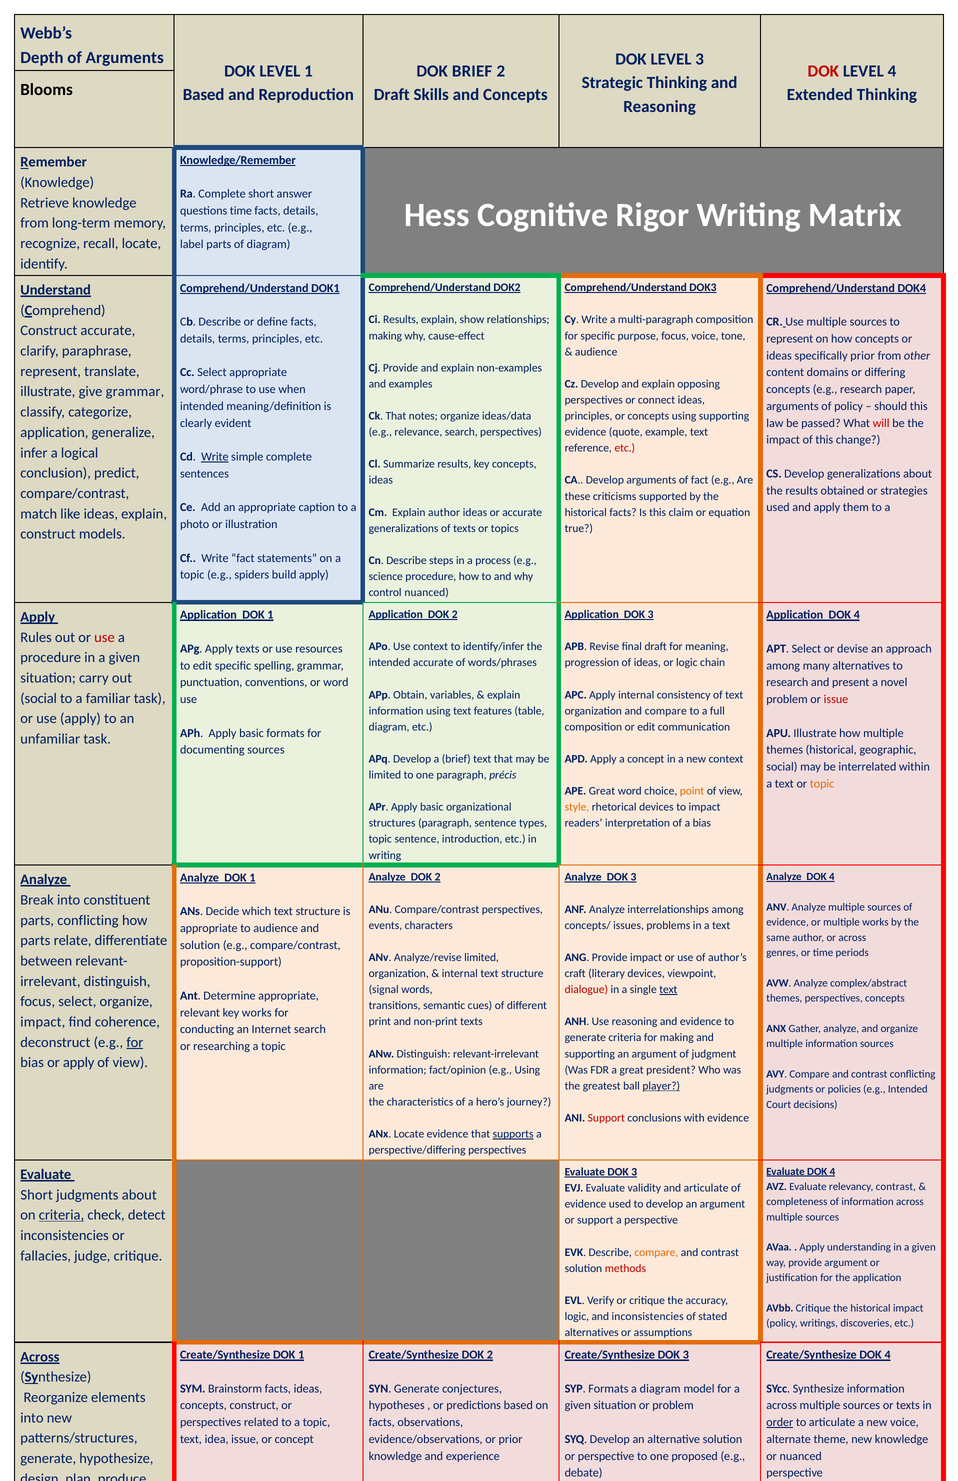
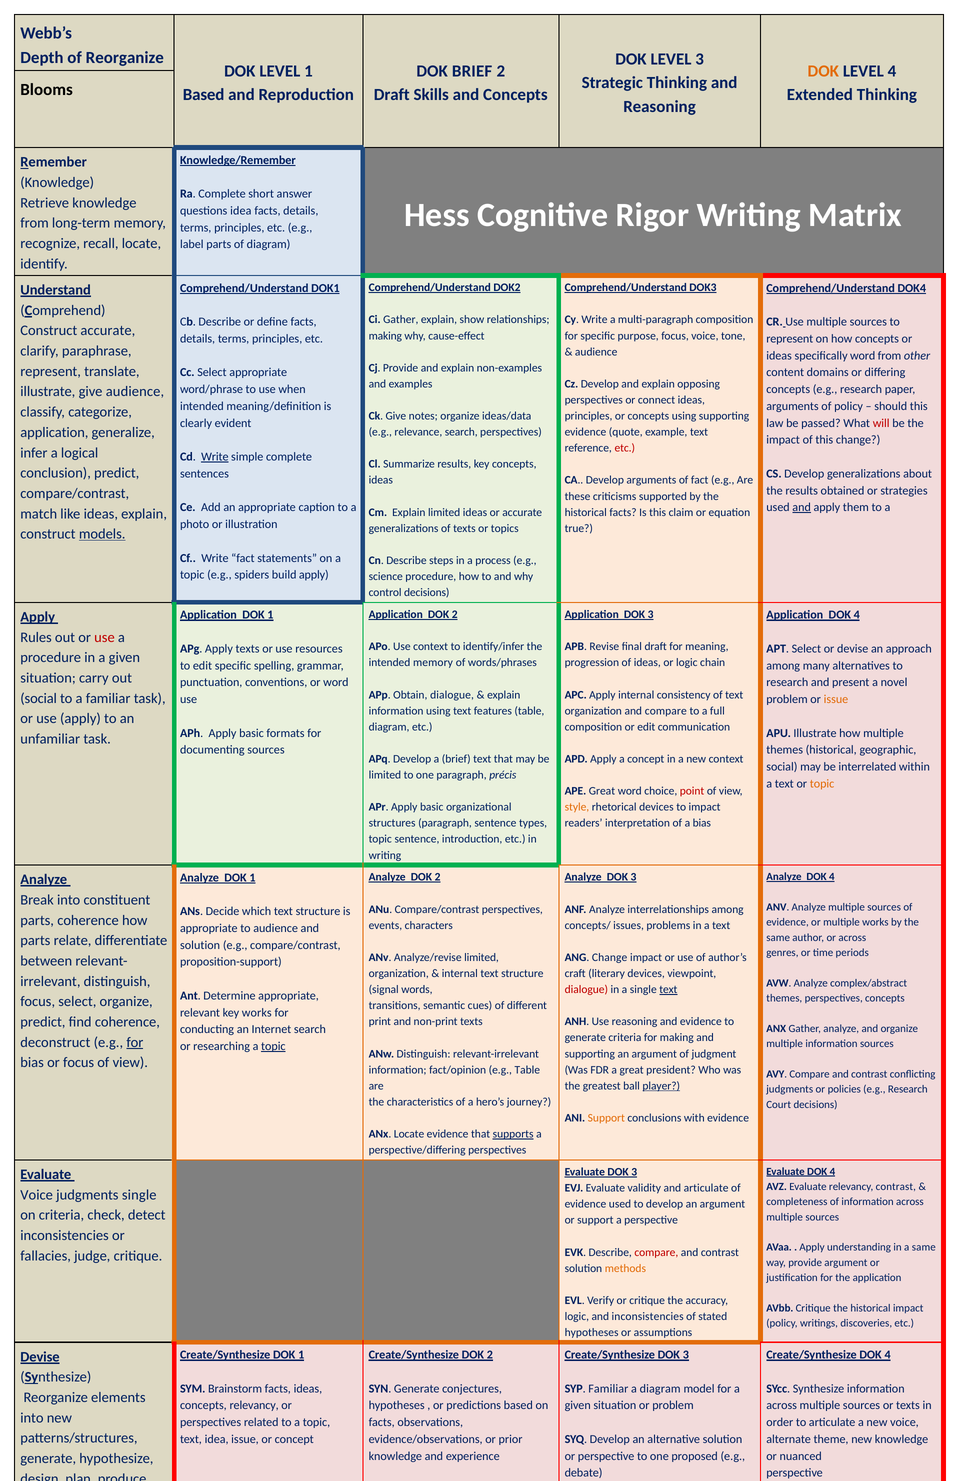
of Arguments: Arguments -> Reorganize (125, 58)
DOK colour: red -> orange (823, 71)
questions time: time -> idea (241, 211)
Ci Results: Results -> Gather (401, 320)
specifically prior: prior -> word (863, 355)
give grammar: grammar -> audience (135, 392)
Ck That: That -> Give (396, 416)
and underline: none -> present (802, 507)
Explain author: author -> limited (444, 512)
models underline: none -> present (102, 534)
control nuanced: nuanced -> decisions (427, 592)
intended accurate: accurate -> memory (433, 662)
Obtain variables: variables -> dialogue (452, 695)
issue colour: red -> orange (836, 699)
point colour: orange -> red (692, 791)
parts conflicting: conflicting -> coherence (88, 920)
ANG Provide: Provide -> Change (610, 957)
impact: impact -> predict (43, 1022)
topic underline: none -> present (273, 1046)
or apply: apply -> focus (79, 1062)
e.g Using: Using -> Table (527, 1069)
policies e.g Intended: Intended -> Research (908, 1089)
Support colour: red -> orange (606, 1118)
Short: Short -> Voice (37, 1194)
judgments about: about -> single (139, 1194)
criteria underline: present -> none (61, 1215)
understanding in a given: given -> same (924, 1247)
compare colour: orange -> red (656, 1252)
methods colour: red -> orange (625, 1268)
alternatives: alternatives -> hypotheses (592, 1332)
Across: Across -> Devise (40, 1356)
SYP Formats: Formats -> Familiar (608, 1388)
concepts construct: construct -> relevancy (254, 1405)
order underline: present -> none (780, 1422)
